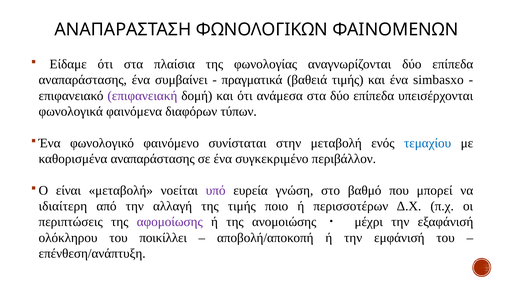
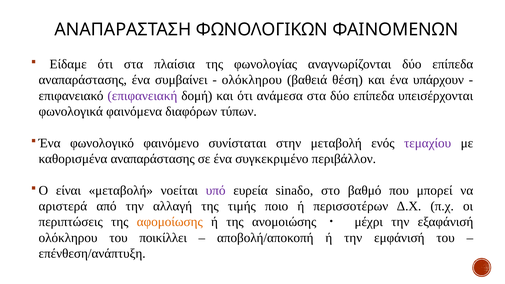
πραγματικά: πραγματικά -> ολόκληρου (252, 80)
βαθειά τιμής: τιμής -> θέση (348, 80)
simbasxo: simbasxo -> υπάρχουν (438, 80)
τεμαχίου colour: blue -> purple (428, 143)
γνώση: γνώση -> sinaδo (294, 190)
ιδιαίτερη: ιδιαίτερη -> αριστερά (63, 206)
αφομοίωσης colour: purple -> orange (170, 222)
